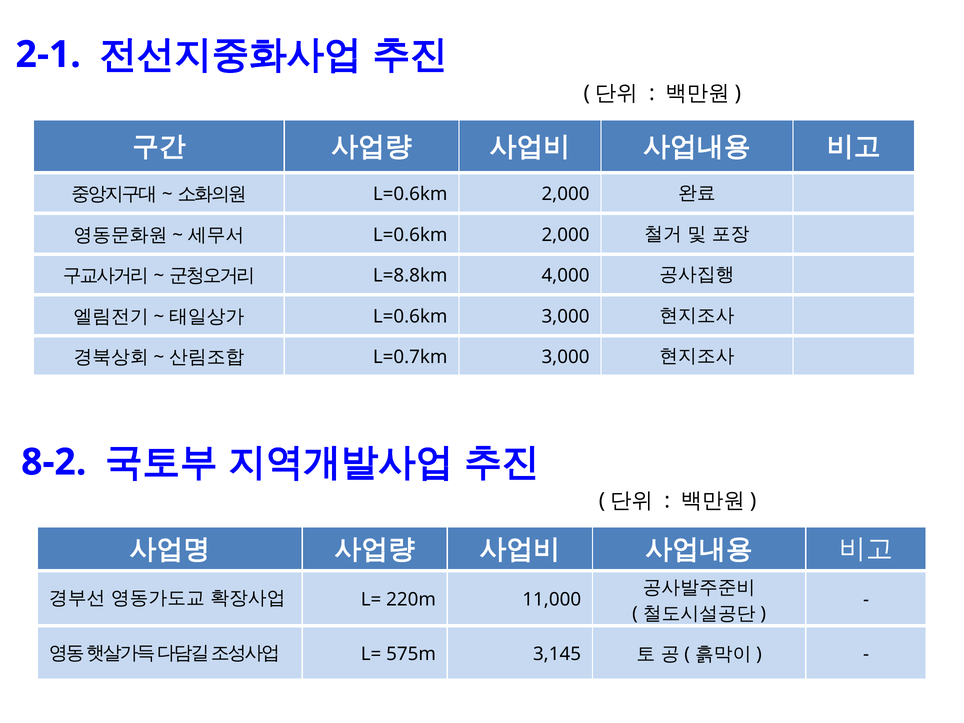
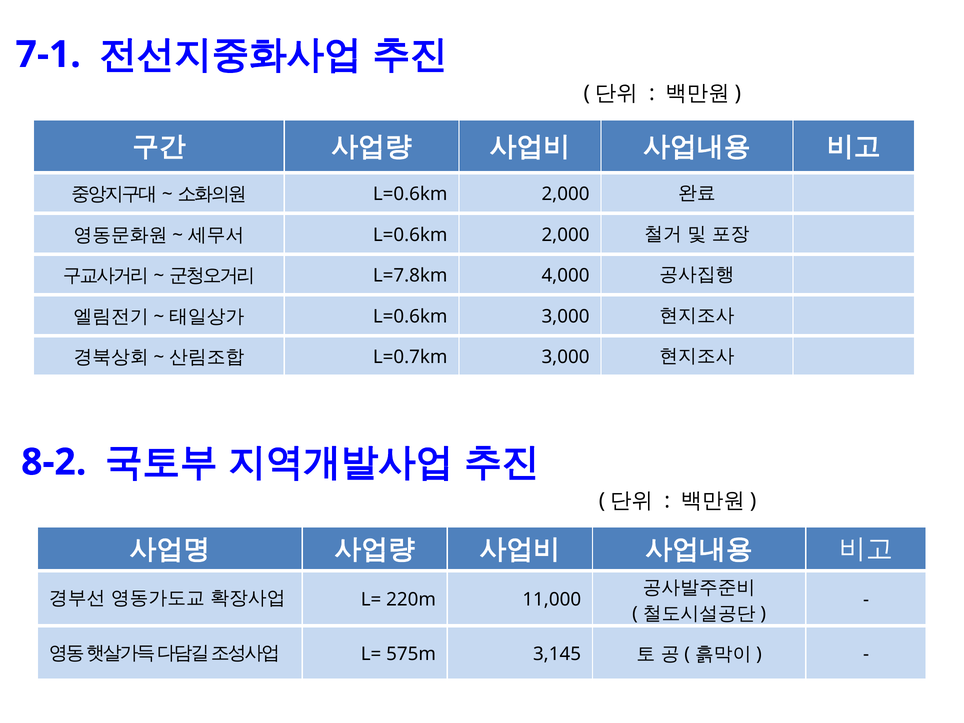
2-1: 2-1 -> 7-1 (48, 55)
L=8.8km: L=8.8km -> L=7.8km (410, 276)
